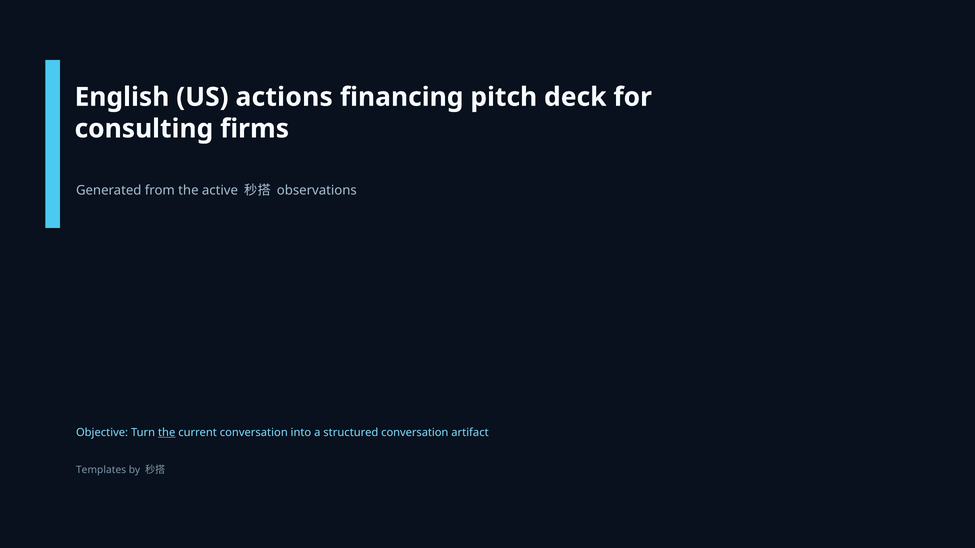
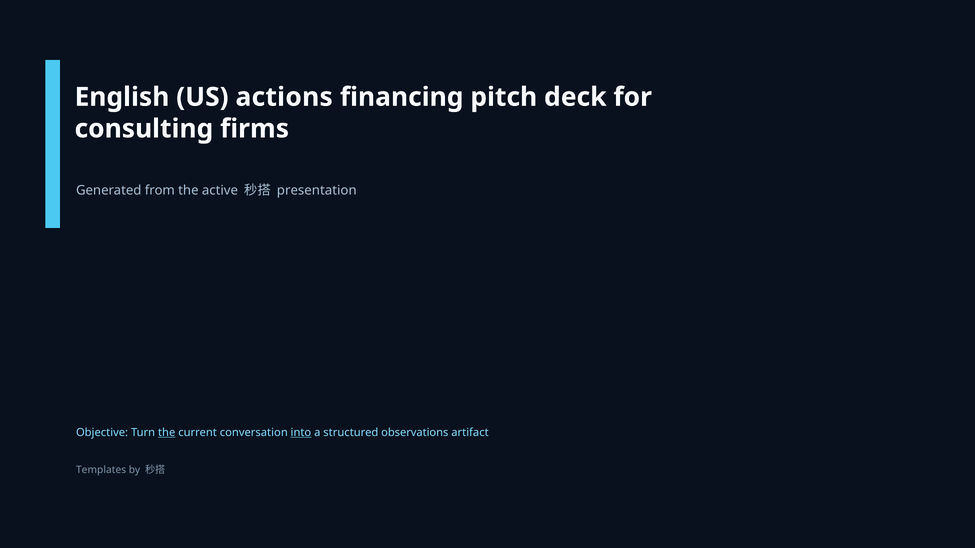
observations: observations -> presentation (317, 190)
into underline: none -> present (301, 433)
structured conversation: conversation -> observations (415, 433)
